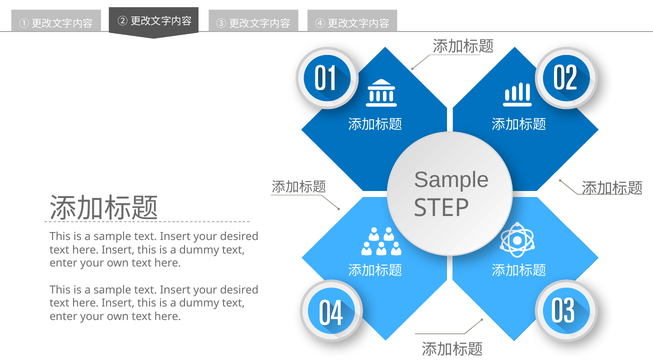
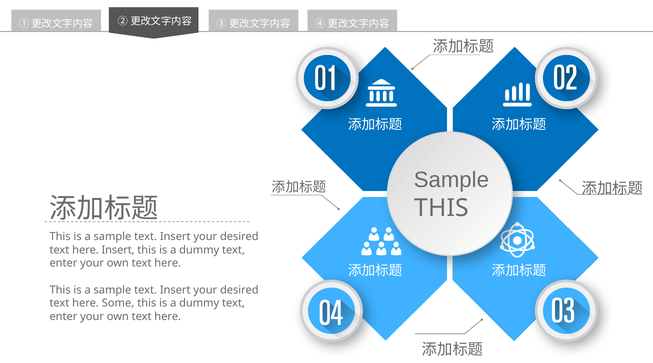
STEP: STEP -> THIS (442, 208)
Insert: Insert -> Some (118, 303)
